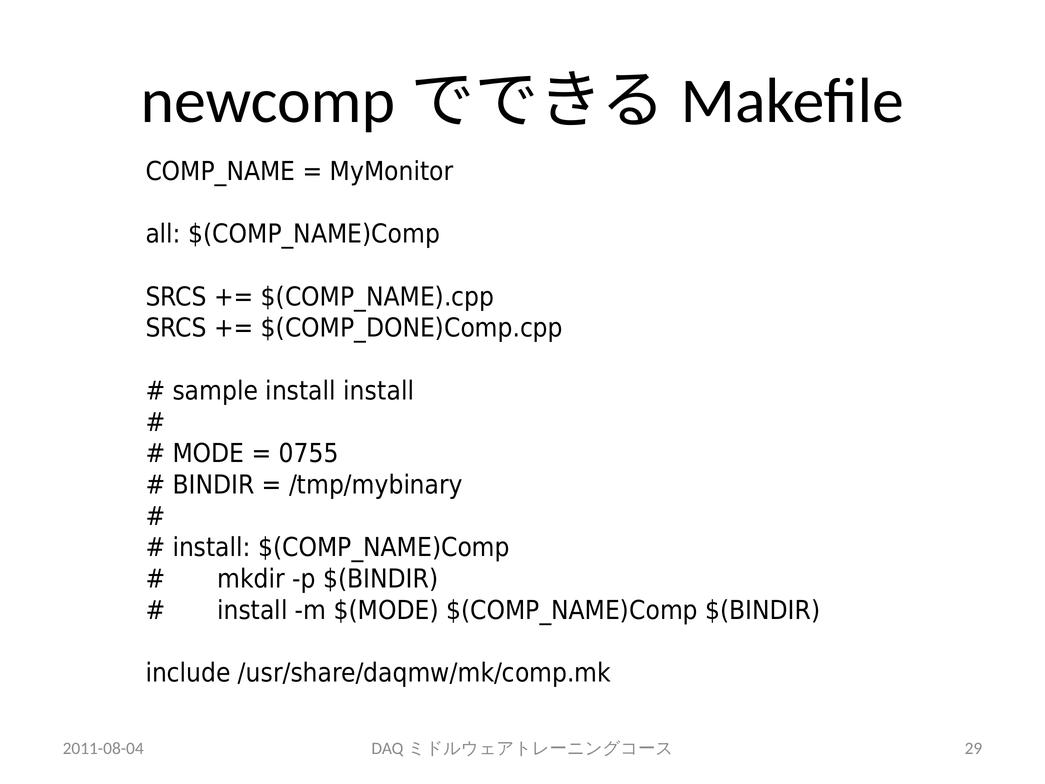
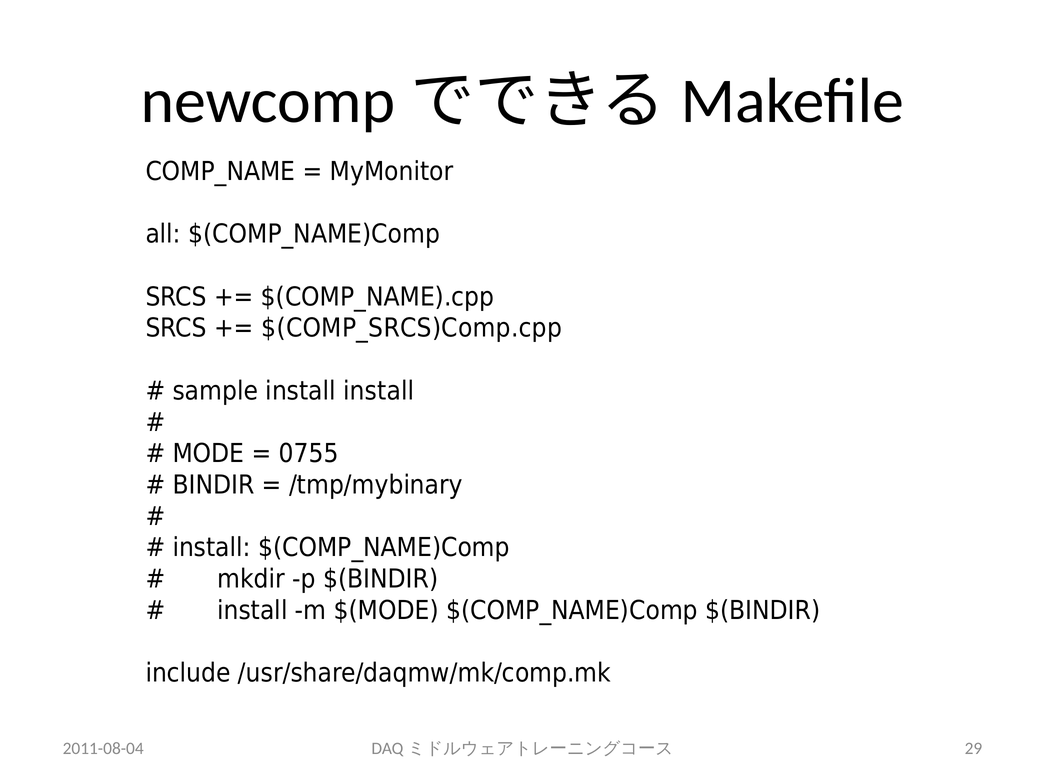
$(COMP_DONE)Comp.cpp: $(COMP_DONE)Comp.cpp -> $(COMP_SRCS)Comp.cpp (412, 328)
